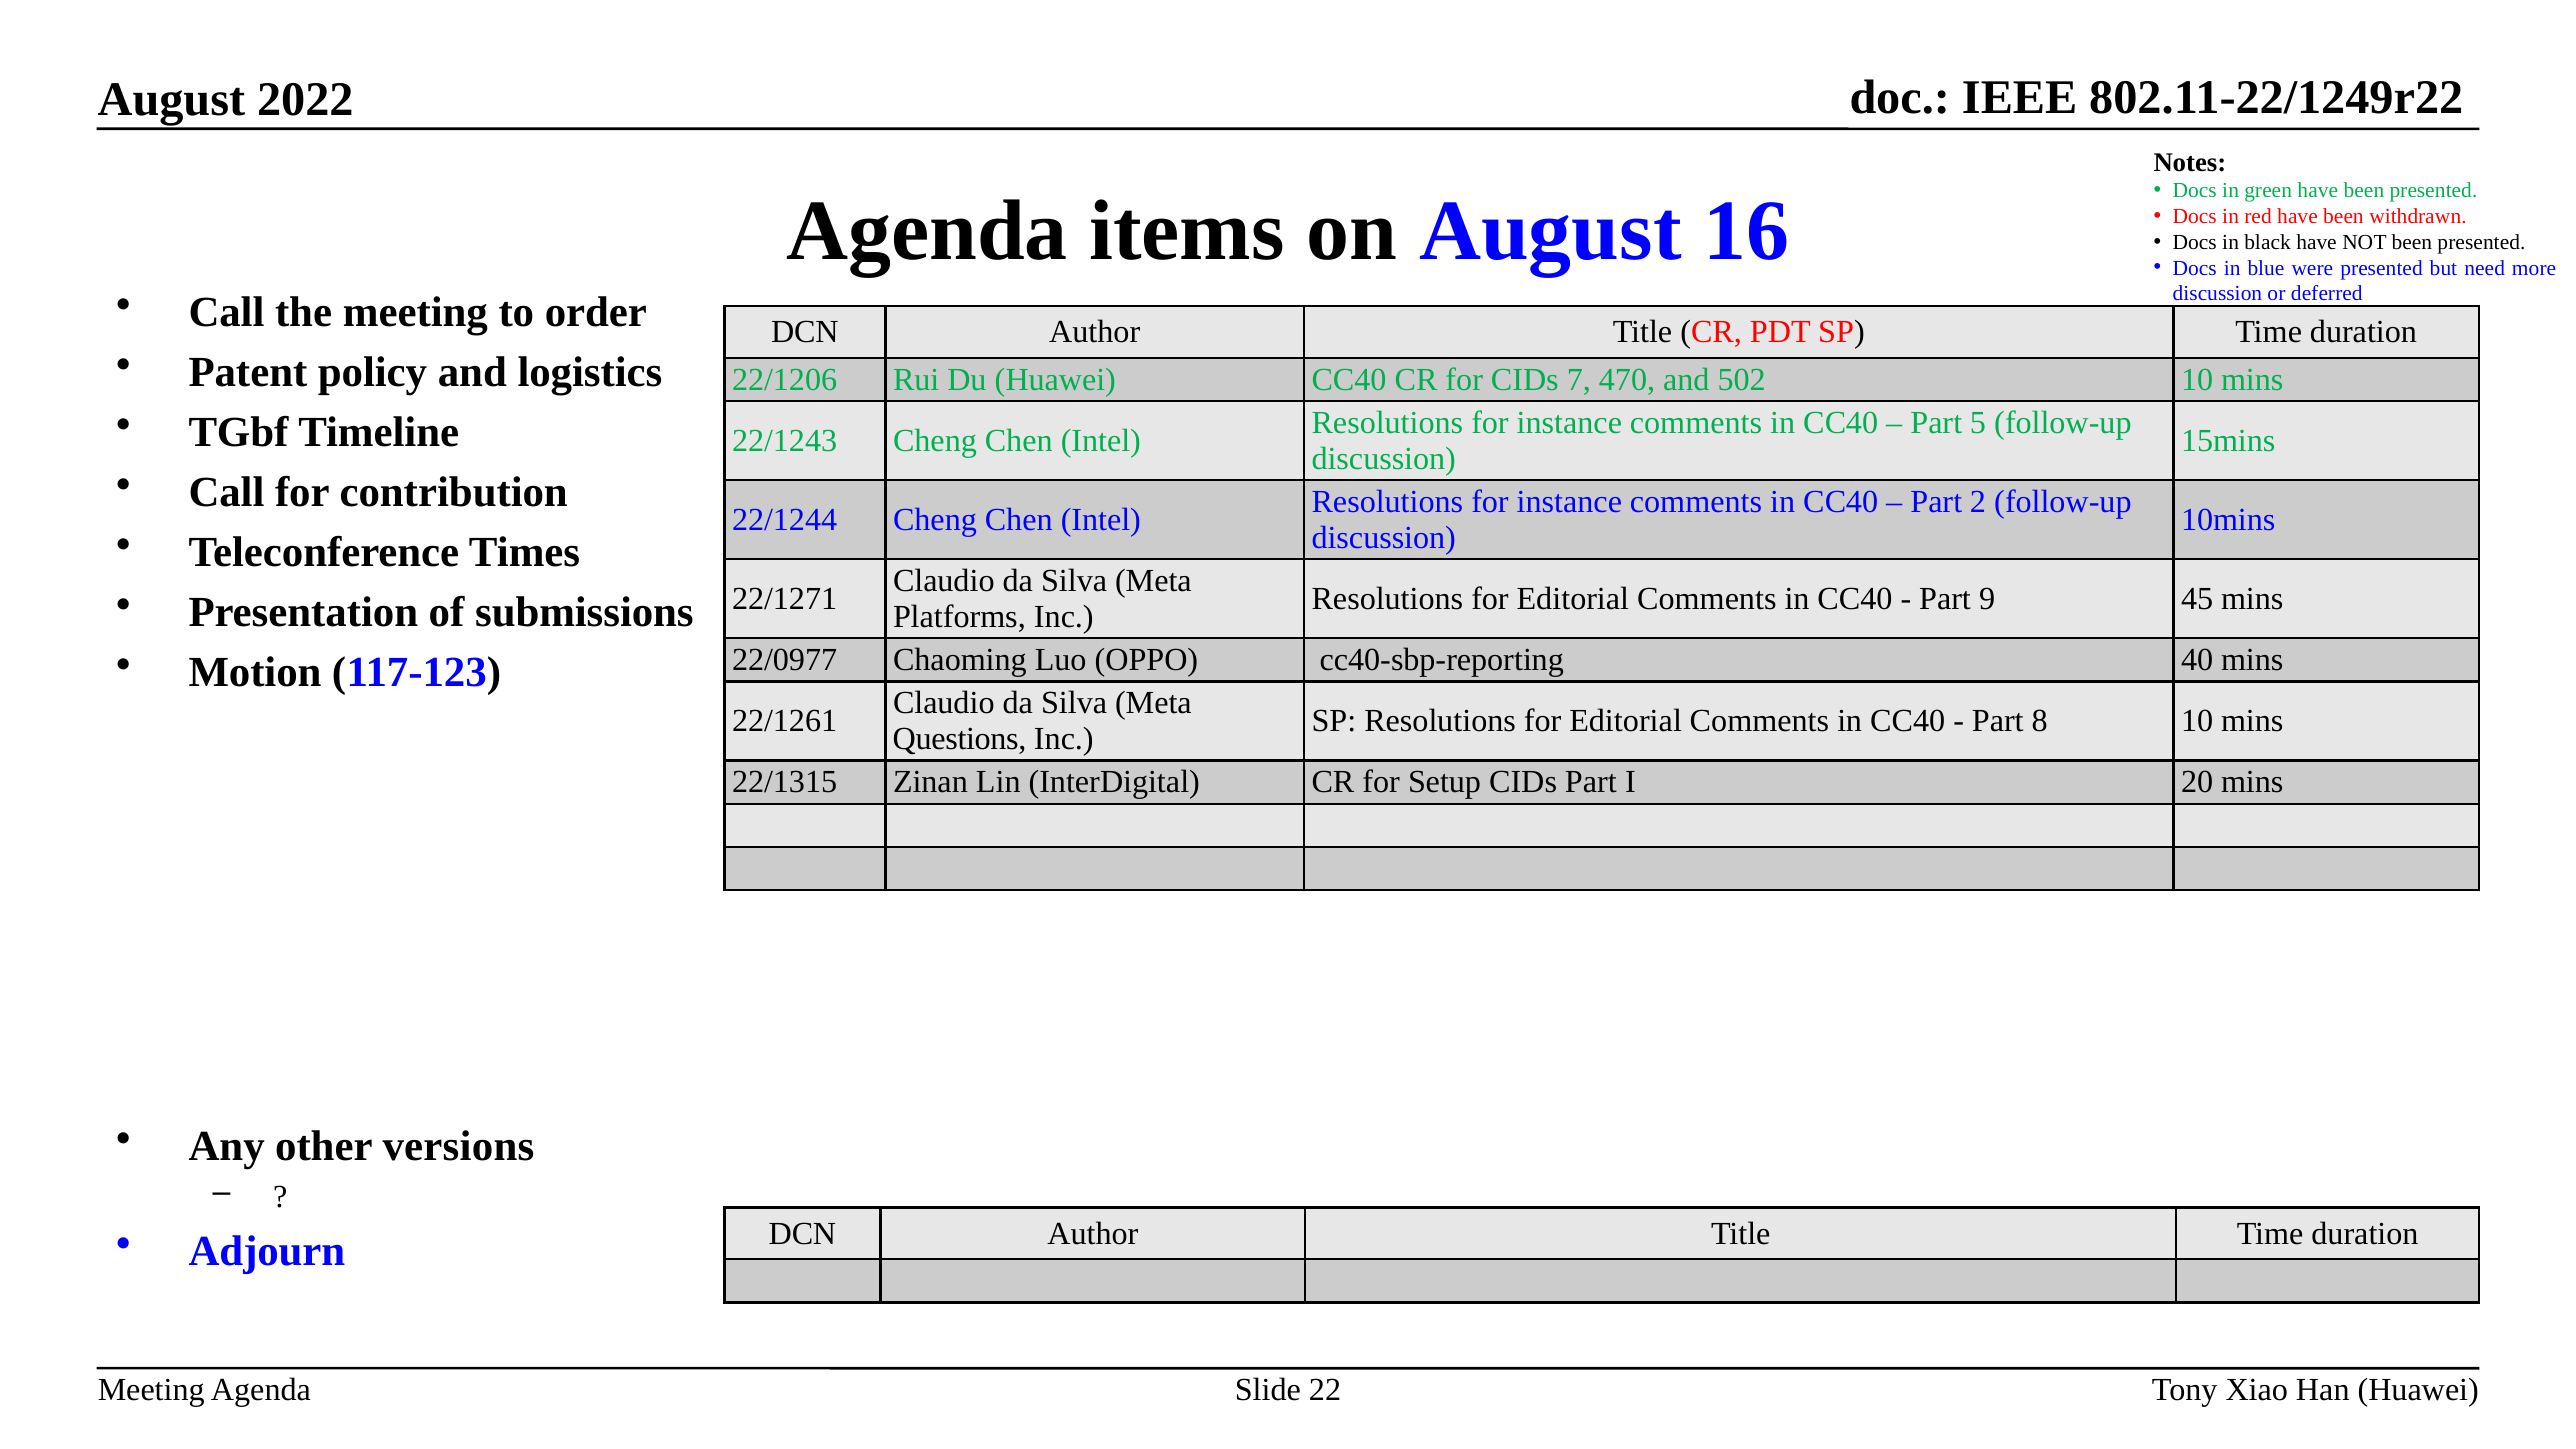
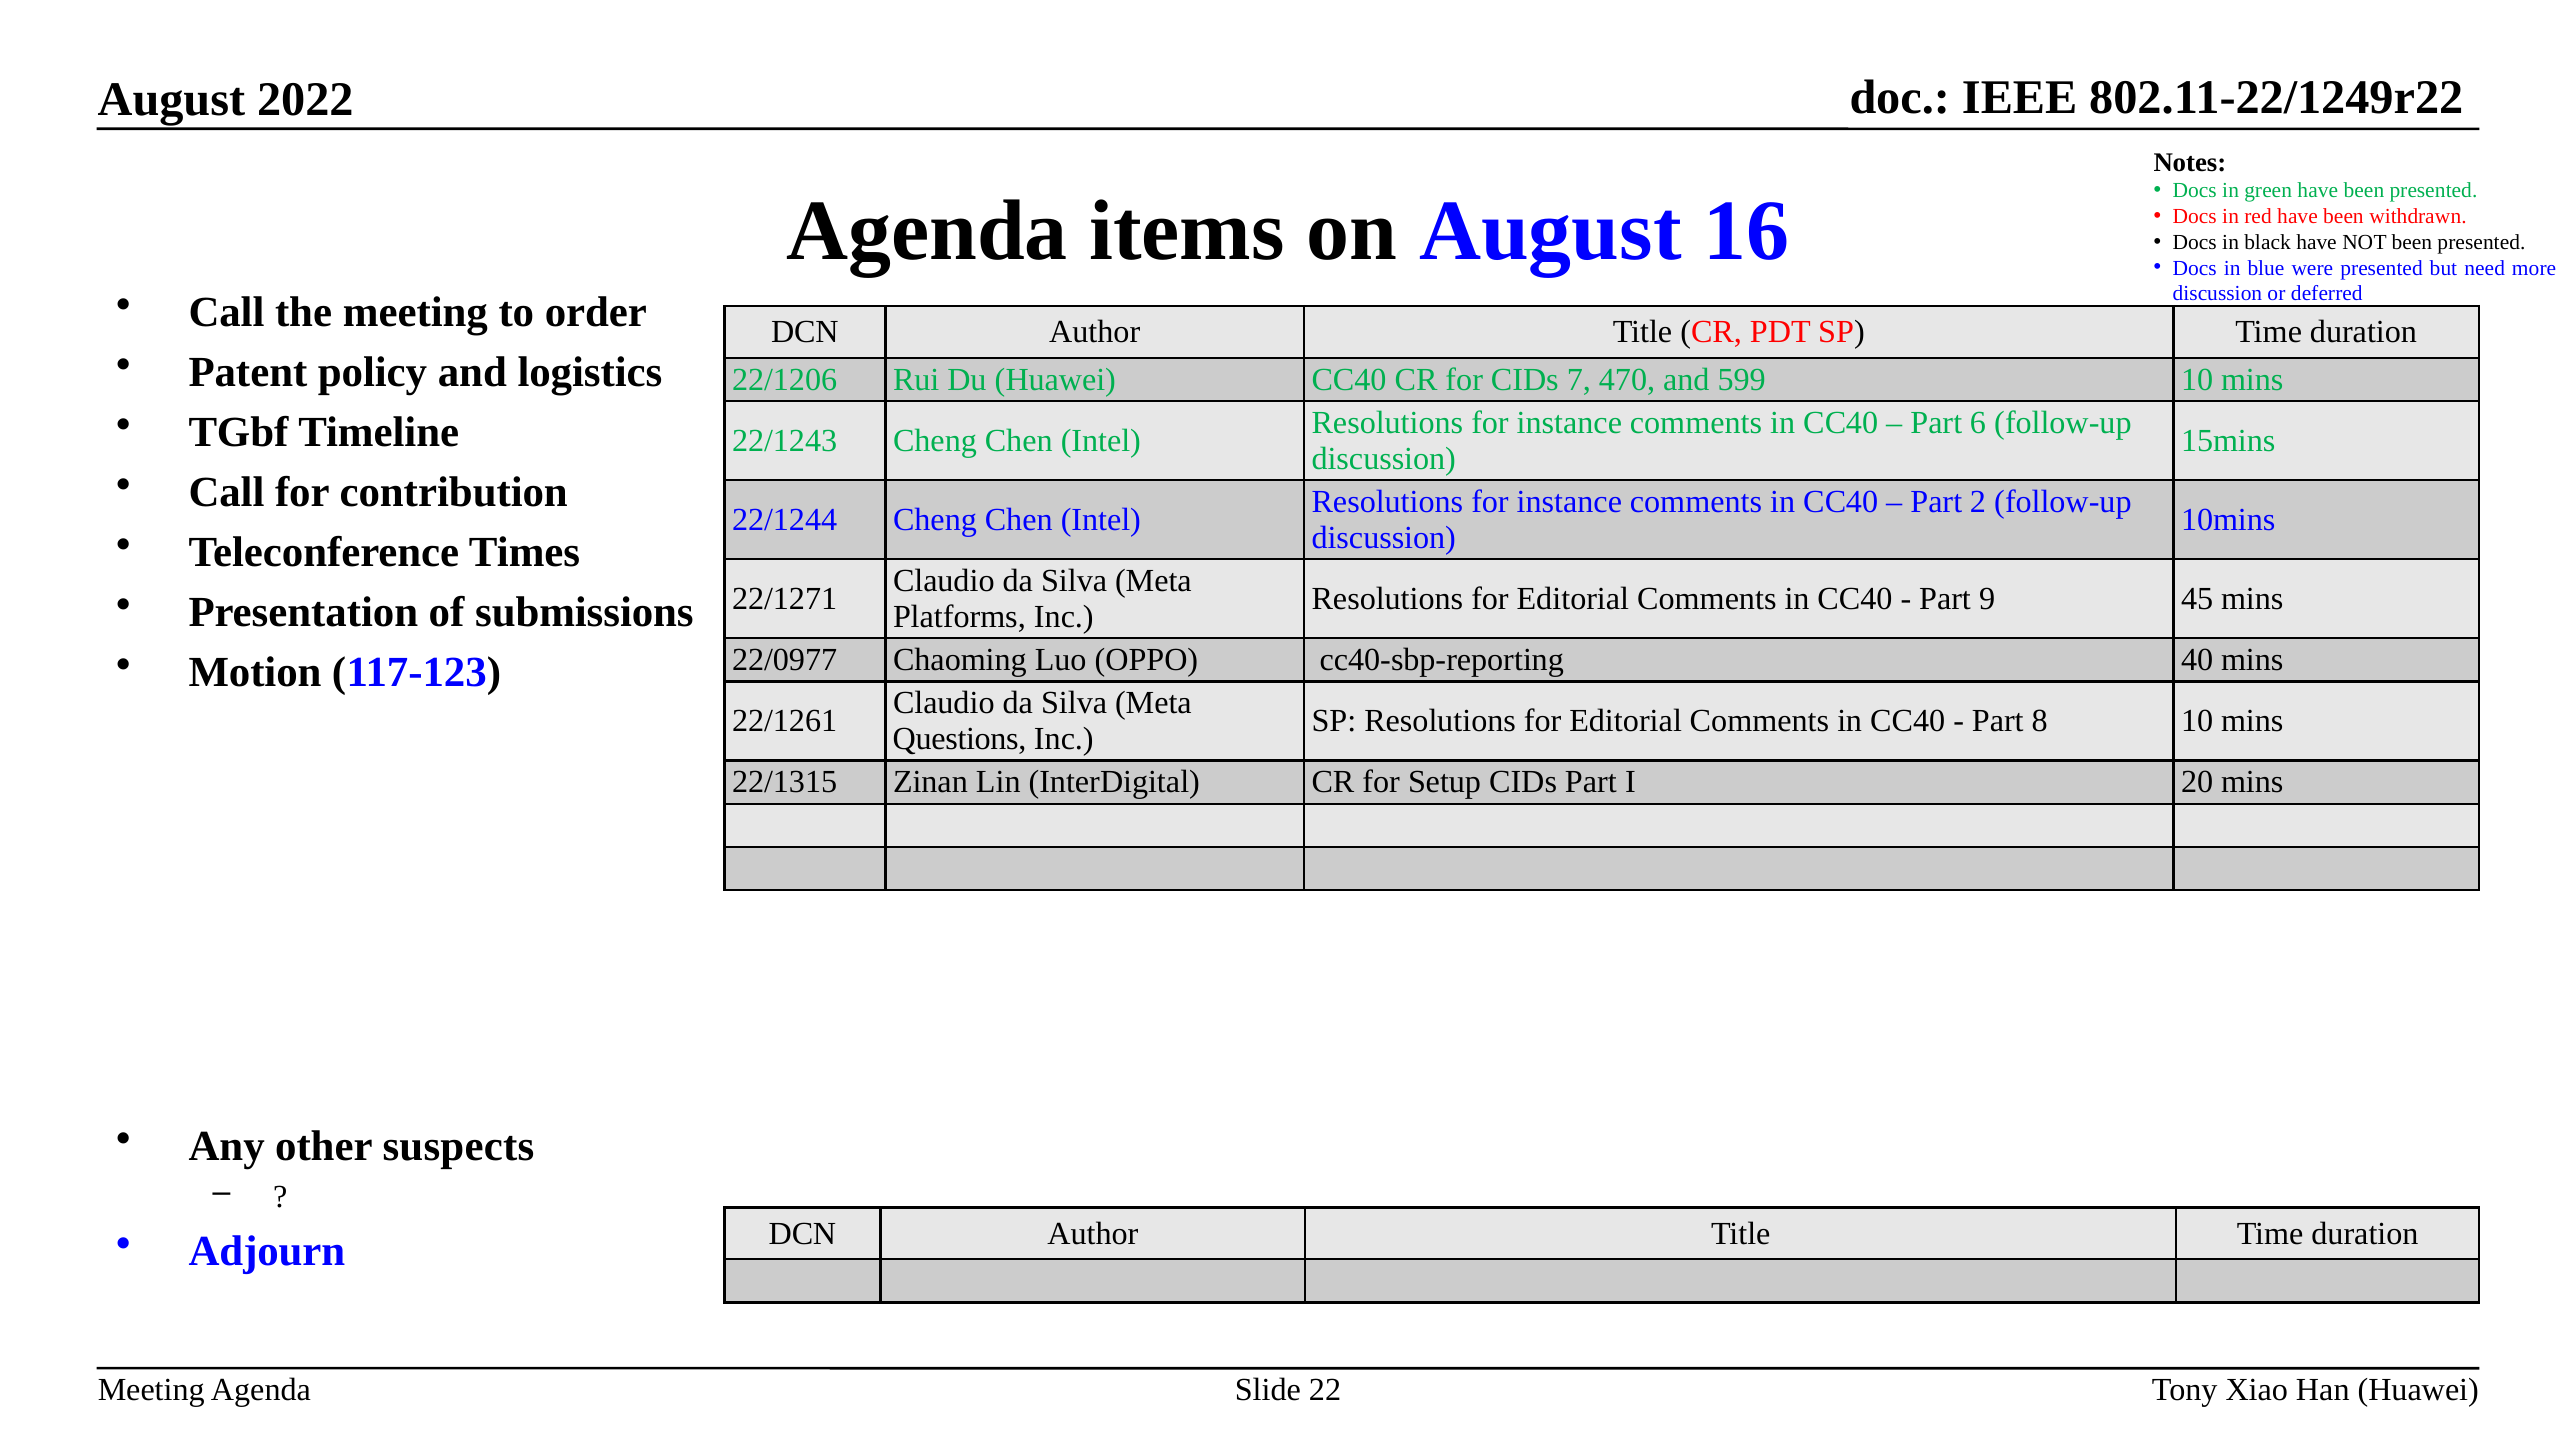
502: 502 -> 599 (1742, 380)
5: 5 -> 6 (1978, 423)
versions: versions -> suspects (458, 1146)
